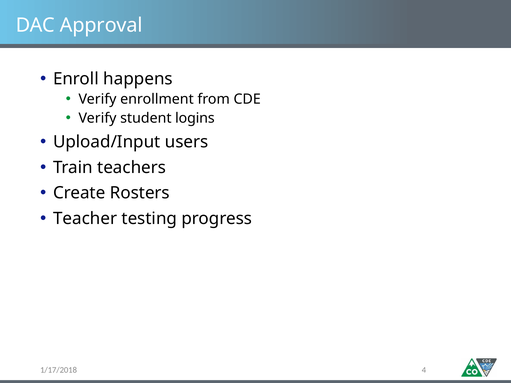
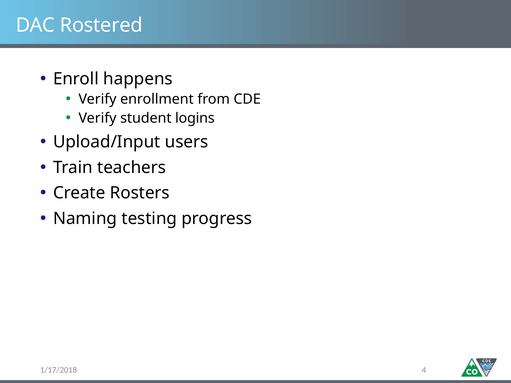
Approval: Approval -> Rostered (101, 25)
Teacher: Teacher -> Naming (85, 219)
